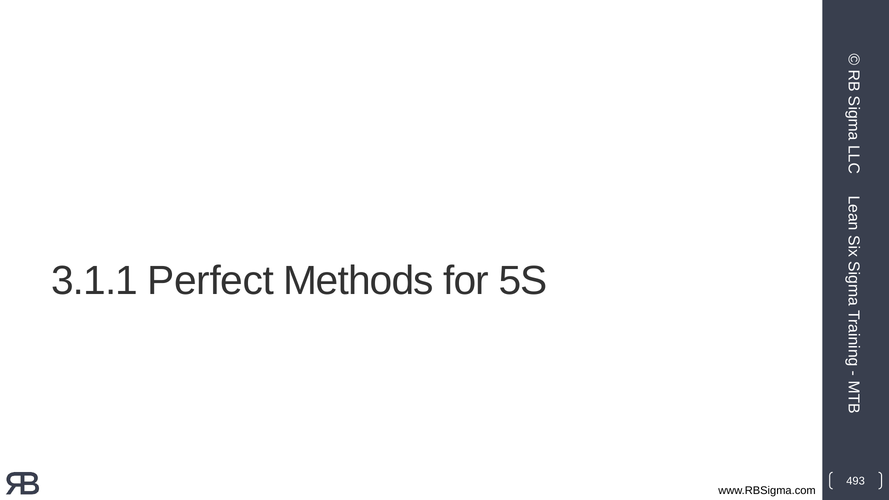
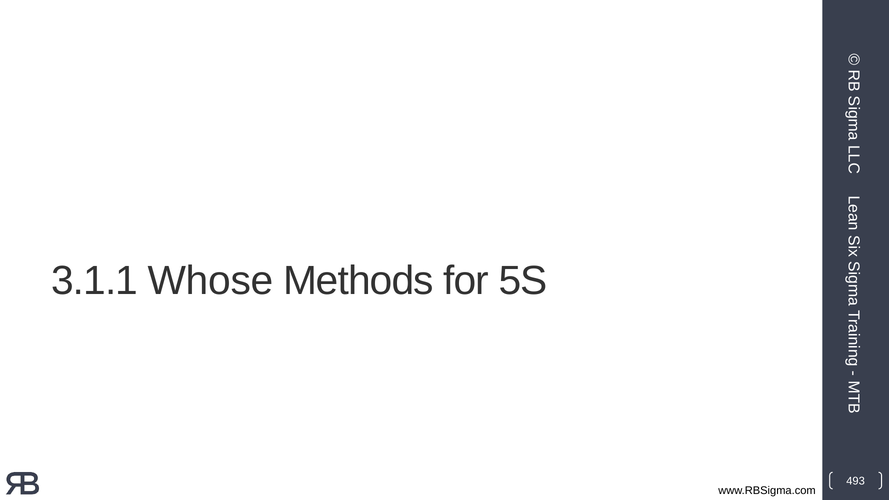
Perfect: Perfect -> Whose (211, 281)
